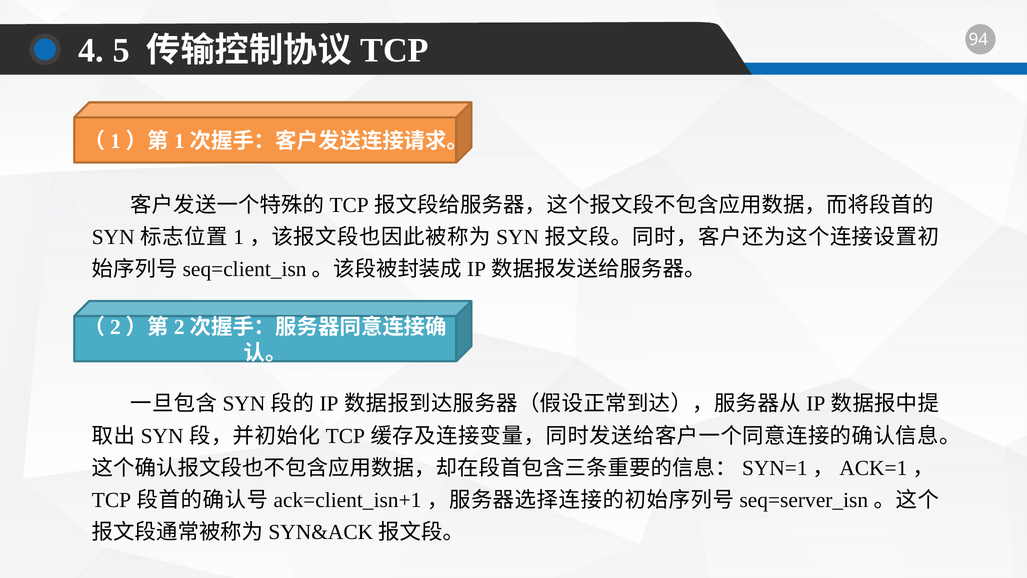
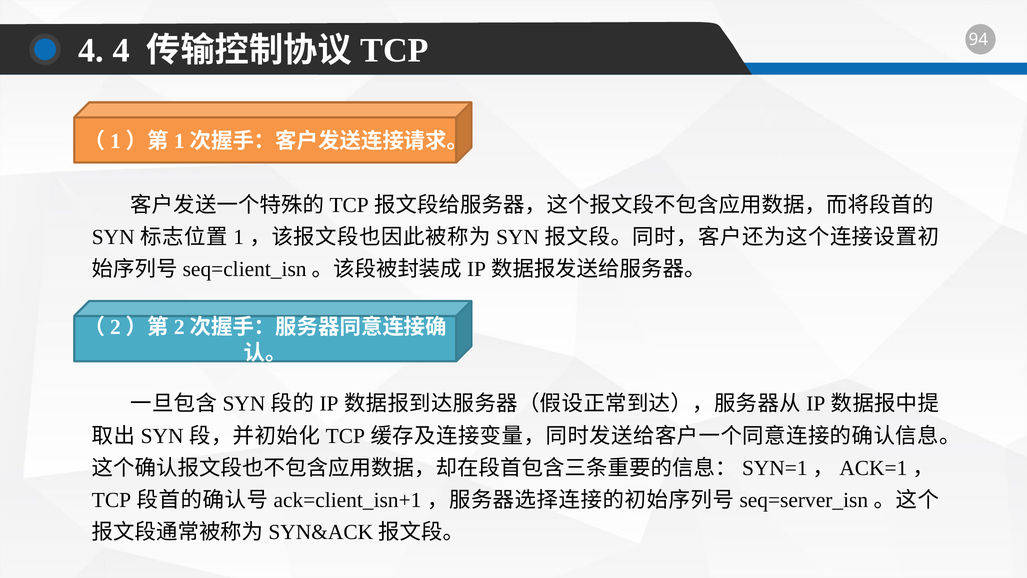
4 5: 5 -> 4 (121, 51)
